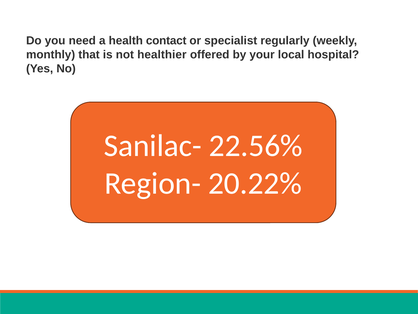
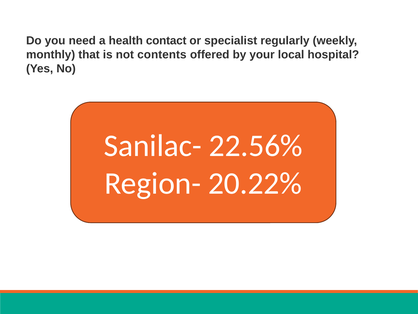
healthier: healthier -> contents (162, 55)
